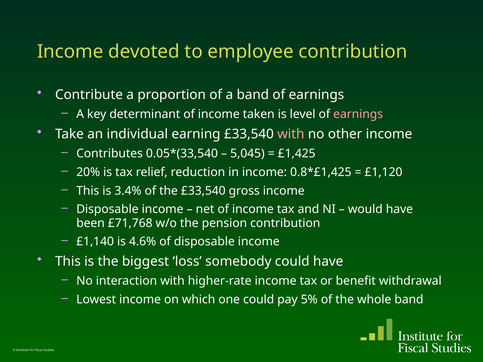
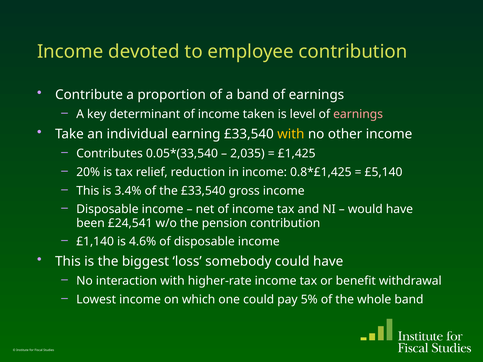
with colour: pink -> yellow (291, 134)
5,045: 5,045 -> 2,035 (247, 154)
£1,120: £1,120 -> £5,140 (384, 172)
£71,768: £71,768 -> £24,541 (130, 223)
